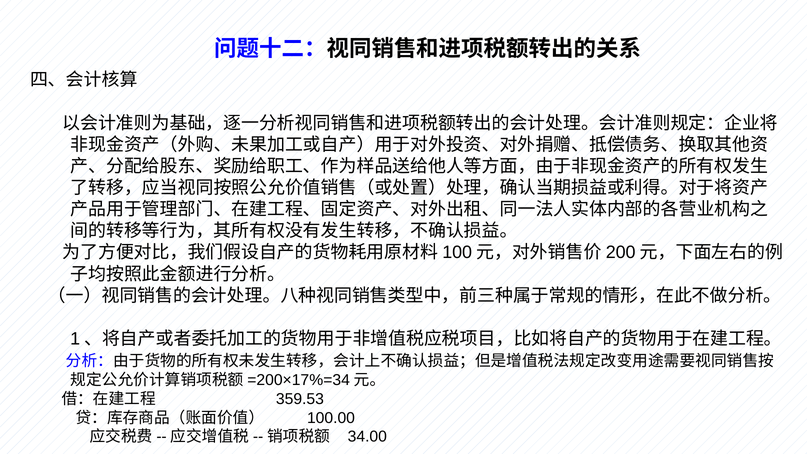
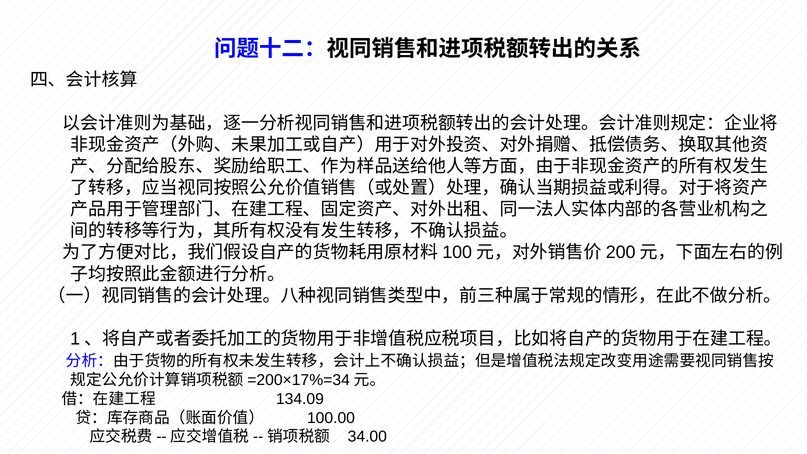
359.53: 359.53 -> 134.09 (300, 399)
